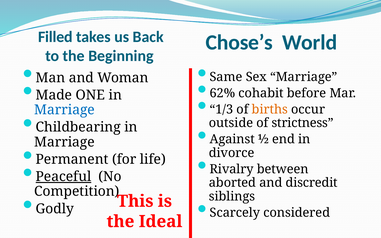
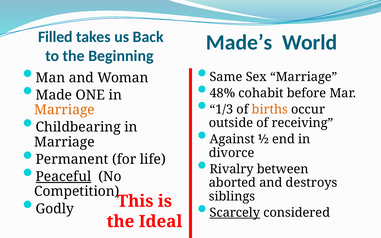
Chose’s: Chose’s -> Made’s (239, 42)
62%: 62% -> 48% (222, 93)
Marriage colour: blue -> orange (64, 110)
strictness: strictness -> receiving (303, 123)
discredit: discredit -> destroys (312, 183)
Scarcely underline: none -> present (235, 213)
